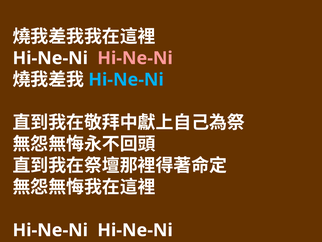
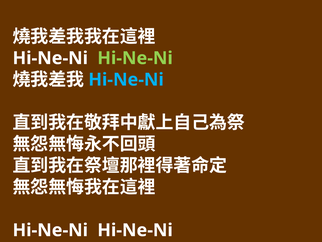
Hi-Ne-Ni colour: pink -> light green (135, 58)
